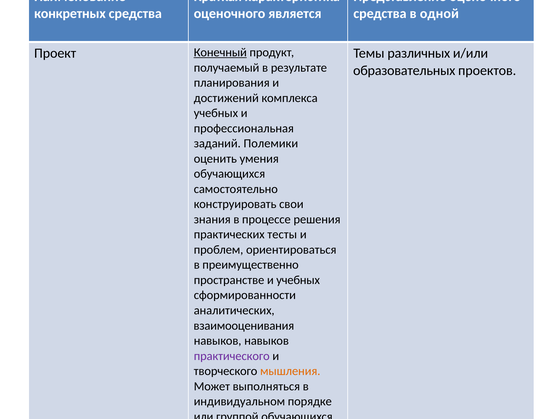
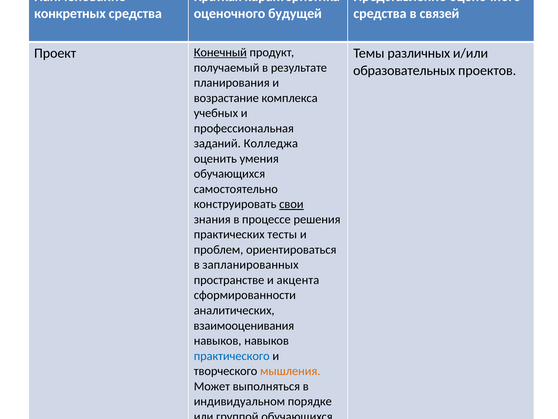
является: является -> будущей (295, 14)
одной: одной -> связей (439, 14)
достижений: достижений -> возрастание (226, 98)
Полемики: Полемики -> Колледжа (271, 143)
свои underline: none -> present (291, 204)
преимущественно: преимущественно -> запланированных (250, 265)
и учебных: учебных -> акцента (298, 280)
практического colour: purple -> blue (232, 356)
